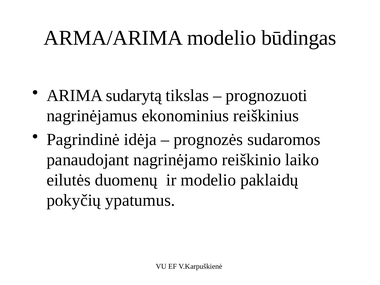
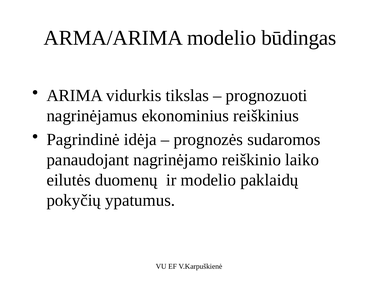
sudarytą: sudarytą -> vidurkis (134, 96)
